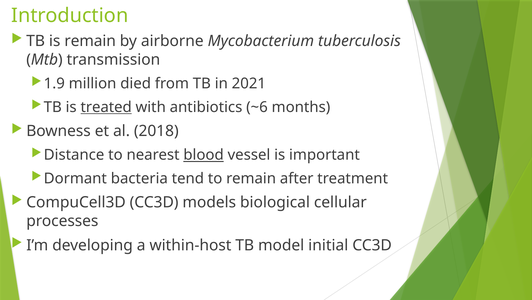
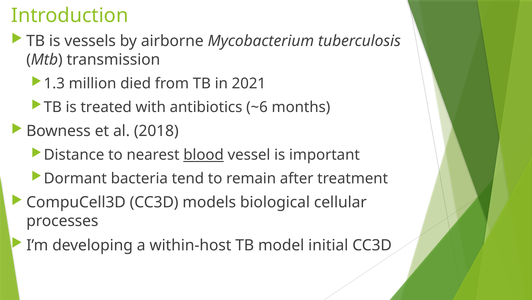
is remain: remain -> vessels (90, 41)
1.9: 1.9 -> 1.3 (54, 83)
treated underline: present -> none (106, 107)
